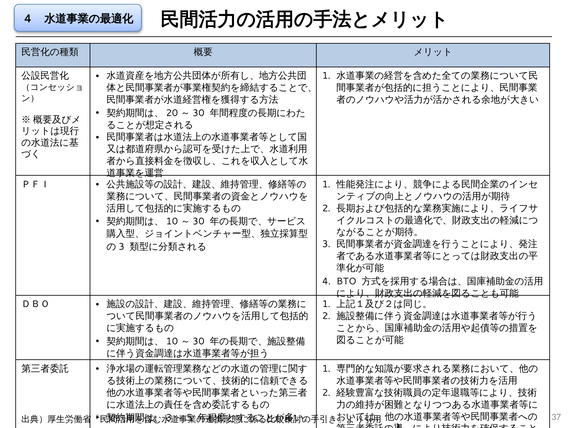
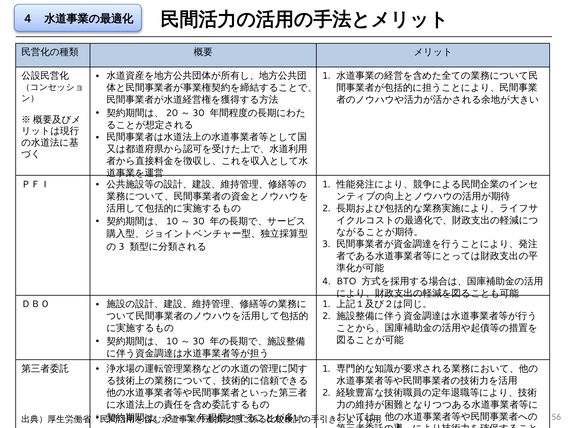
37: 37 -> 56 (556, 416)
